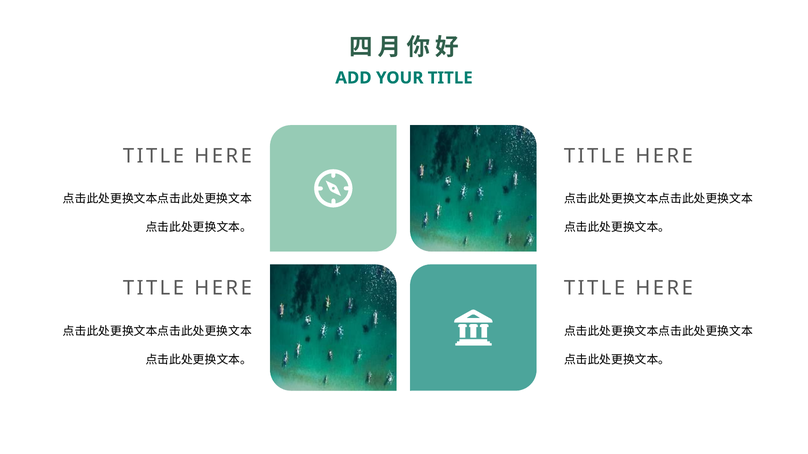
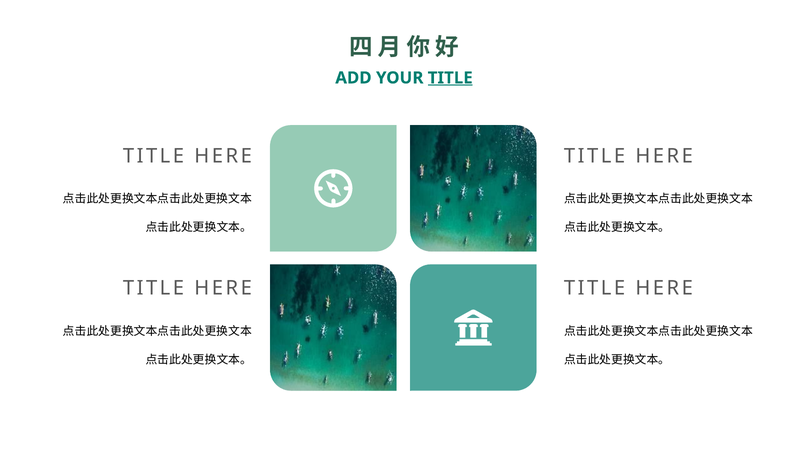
TITLE underline: none -> present (450, 78)
